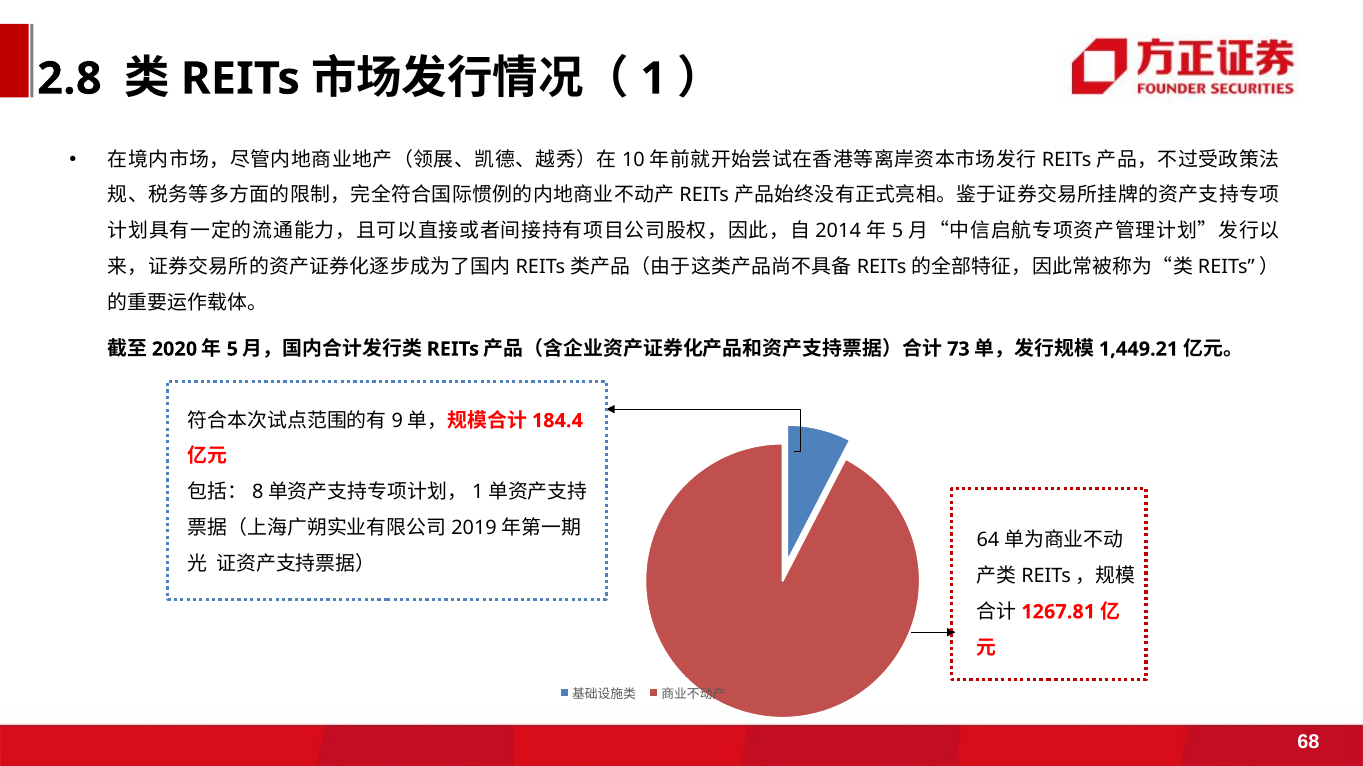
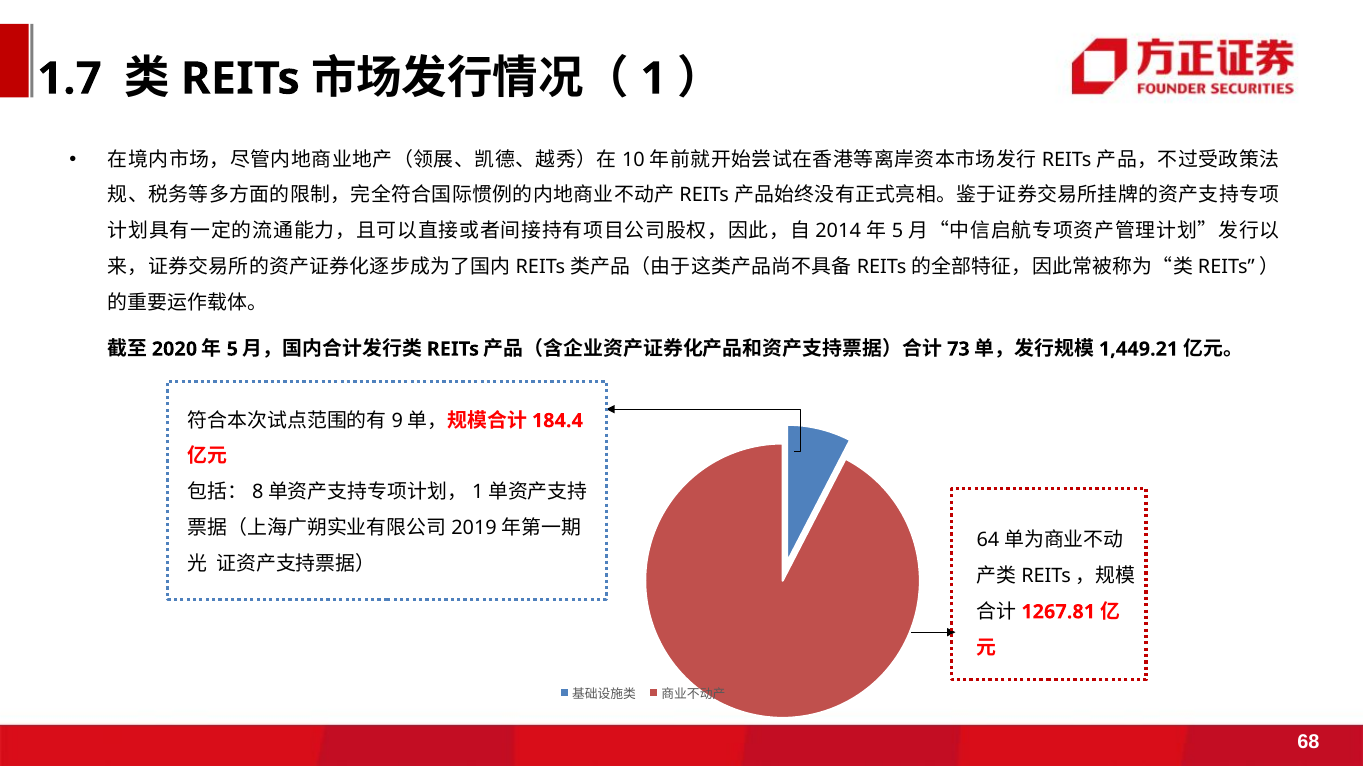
2.8: 2.8 -> 1.7 (69, 79)
